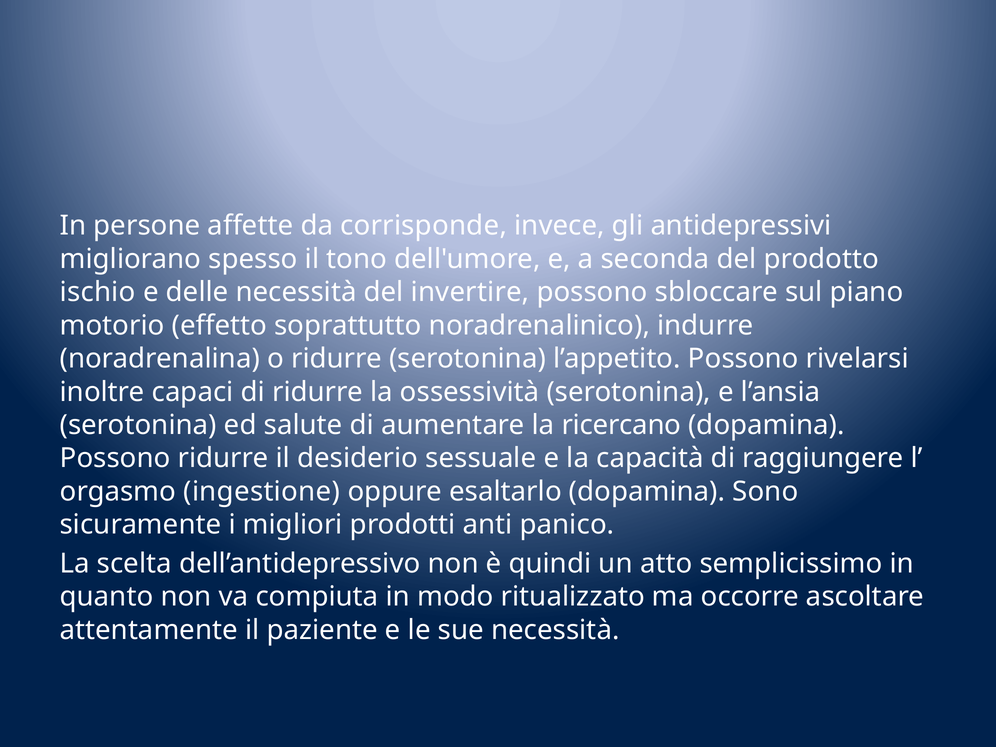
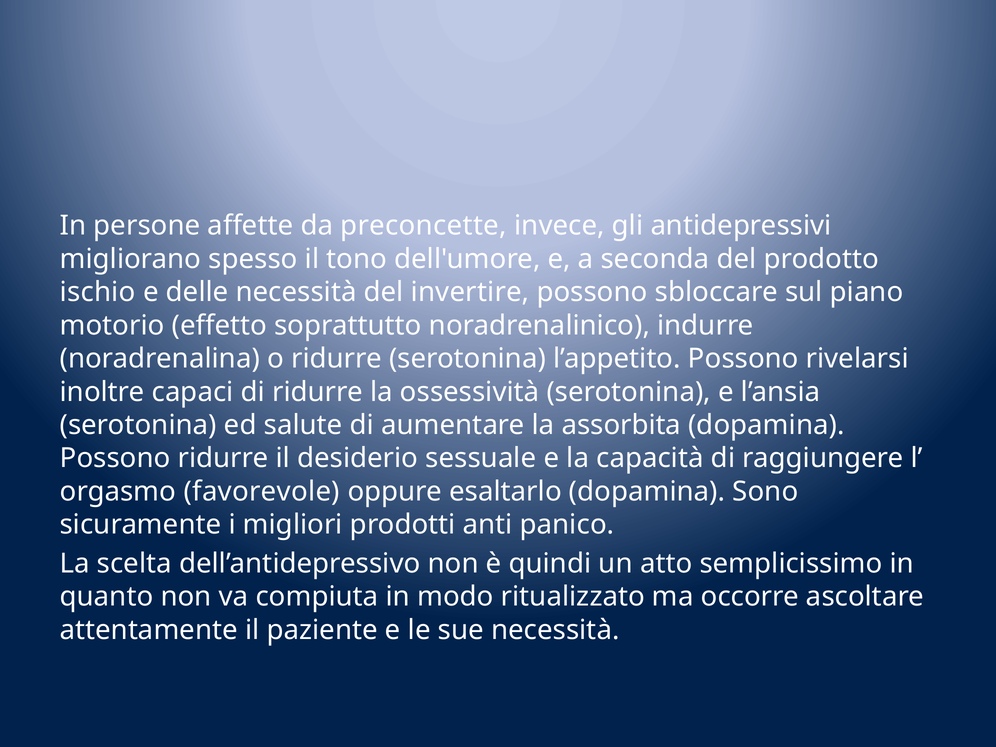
corrisponde: corrisponde -> preconcette (424, 226)
ricercano: ricercano -> assorbita (621, 425)
ingestione: ingestione -> favorevole (262, 492)
